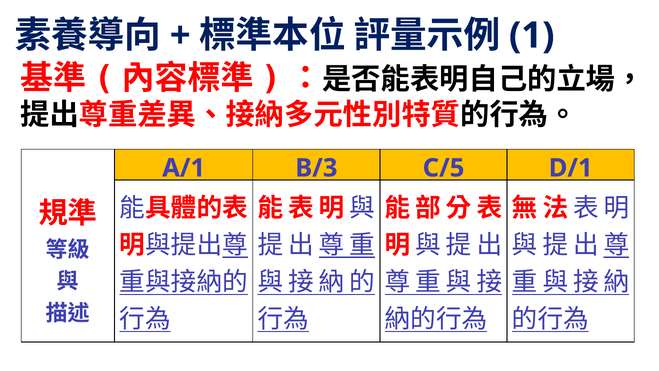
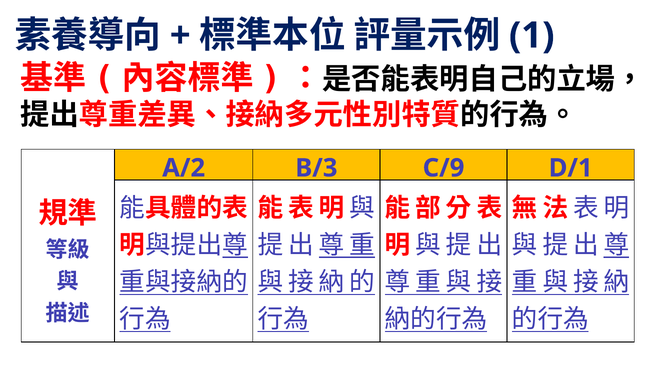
A/1: A/1 -> A/2 (184, 168)
C/5: C/5 -> C/9 (444, 168)
